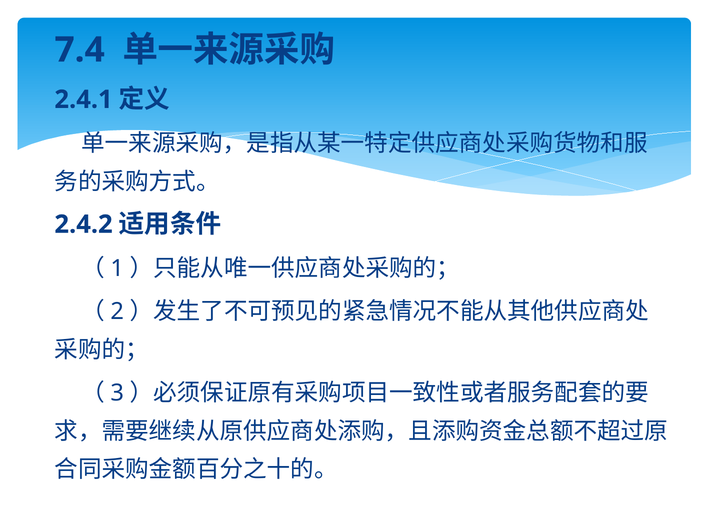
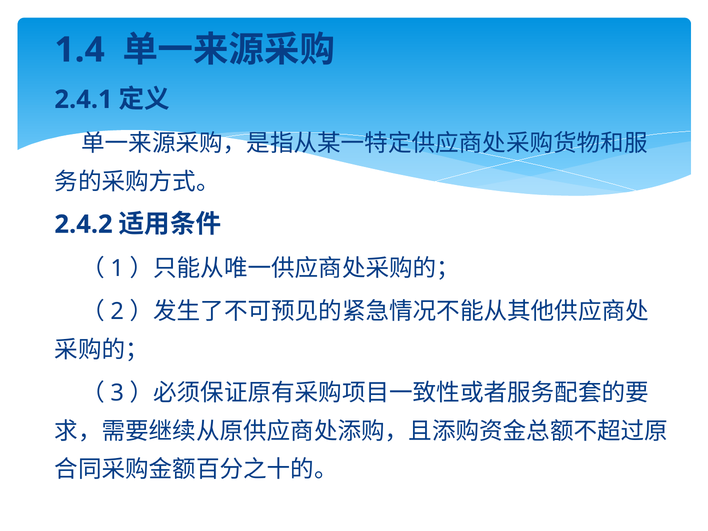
7.4: 7.4 -> 1.4 (80, 50)
